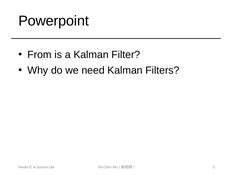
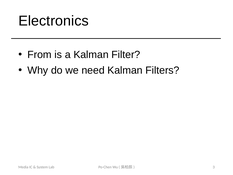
Powerpoint: Powerpoint -> Electronics (54, 21)
